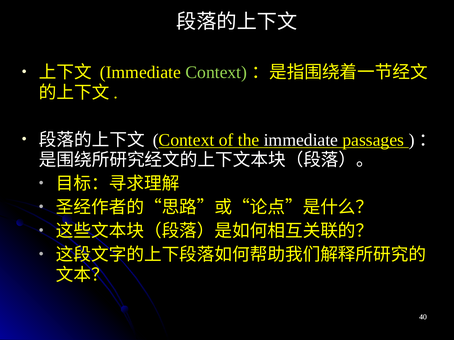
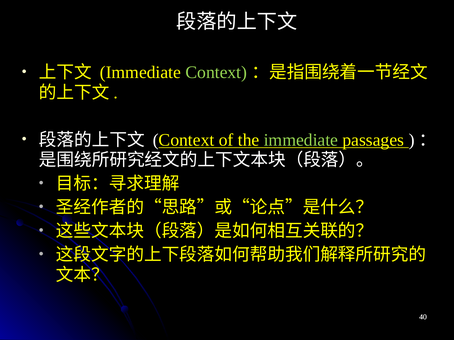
immediate colour: white -> light green (301, 140)
